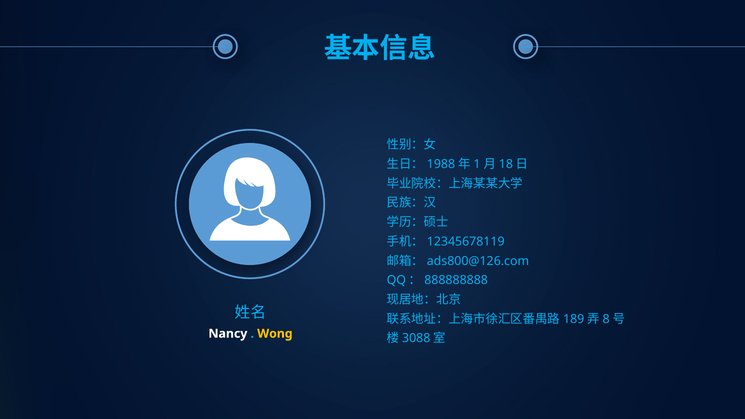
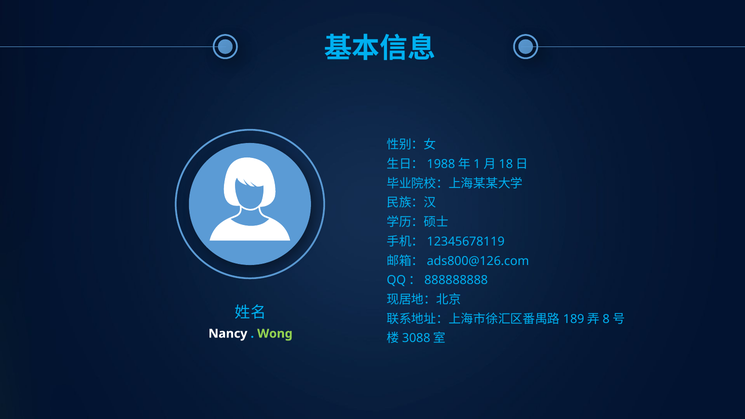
Wong colour: yellow -> light green (275, 334)
